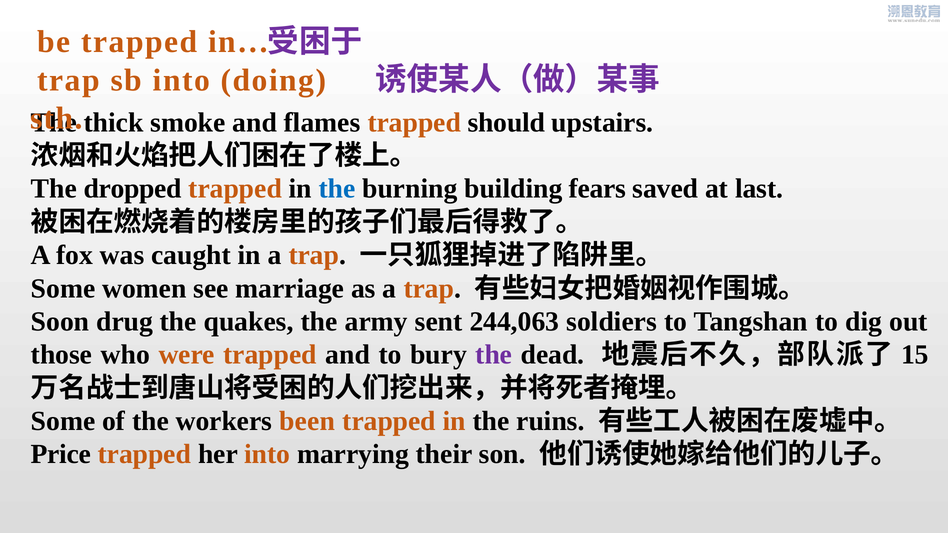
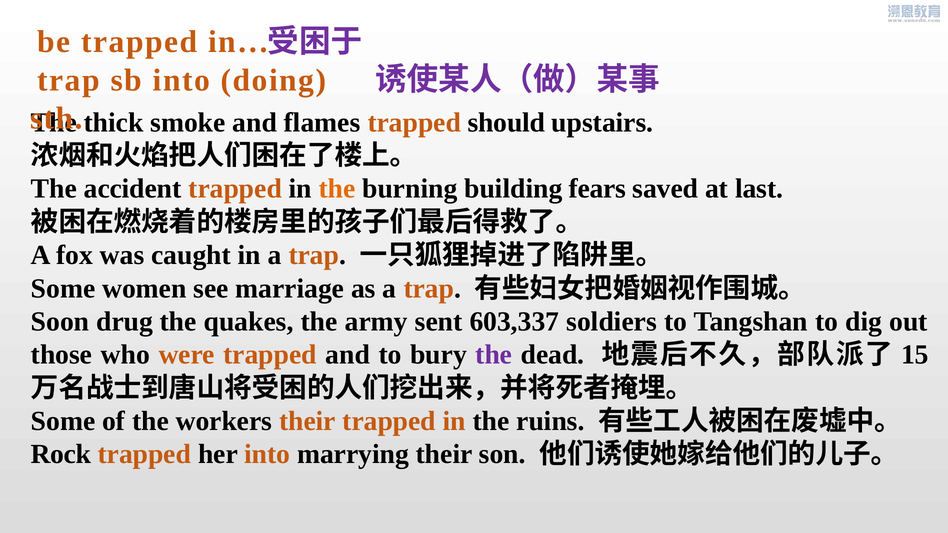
dropped: dropped -> accident (133, 189)
the colour: blue -> orange (337, 189)
244,063: 244,063 -> 603,337 (514, 322)
workers been: been -> their (307, 421)
Price: Price -> Rock (61, 455)
